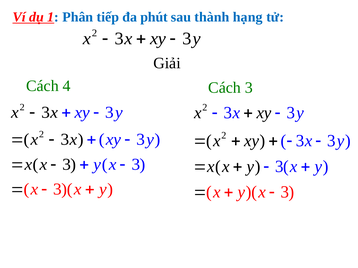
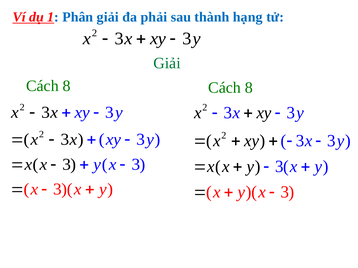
Phân tiếp: tiếp -> giải (108, 17)
phút: phút -> phải (154, 17)
Giải colour: black -> green (167, 63)
4: 4 -> 8 (67, 86)
3: 3 -> 8 (249, 88)
